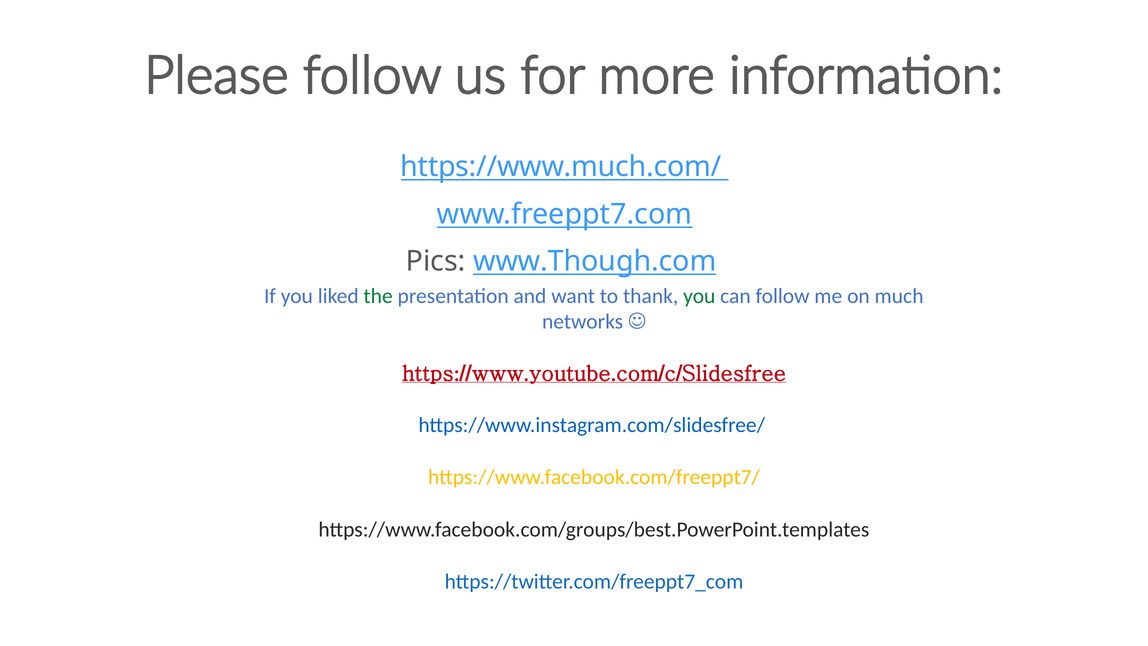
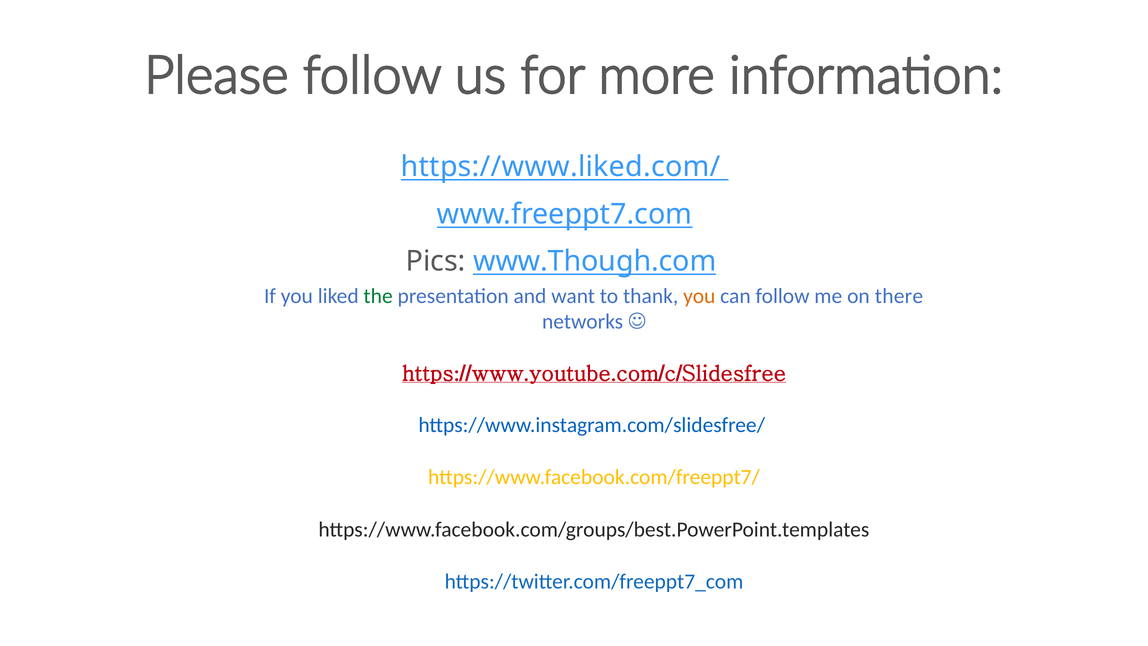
https://www.much.com/: https://www.much.com/ -> https://www.liked.com/ (561, 167)
you colour: green -> orange (699, 296)
much: much -> there (899, 296)
